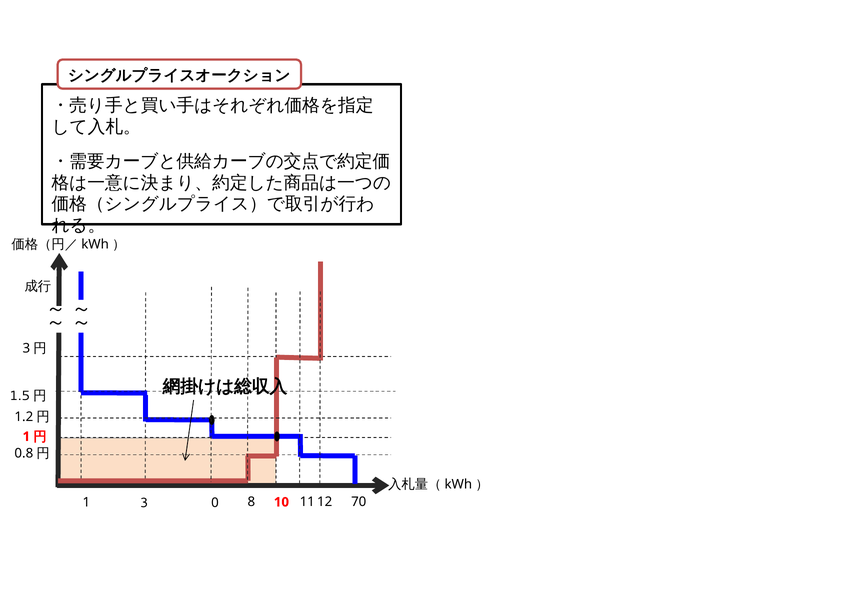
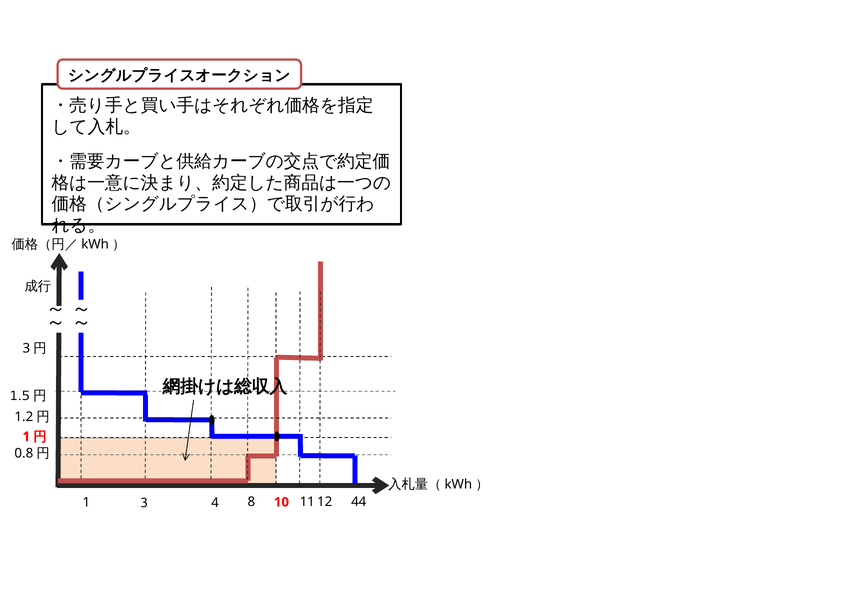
70: 70 -> 44 (359, 502)
0: 0 -> 4 (215, 503)
